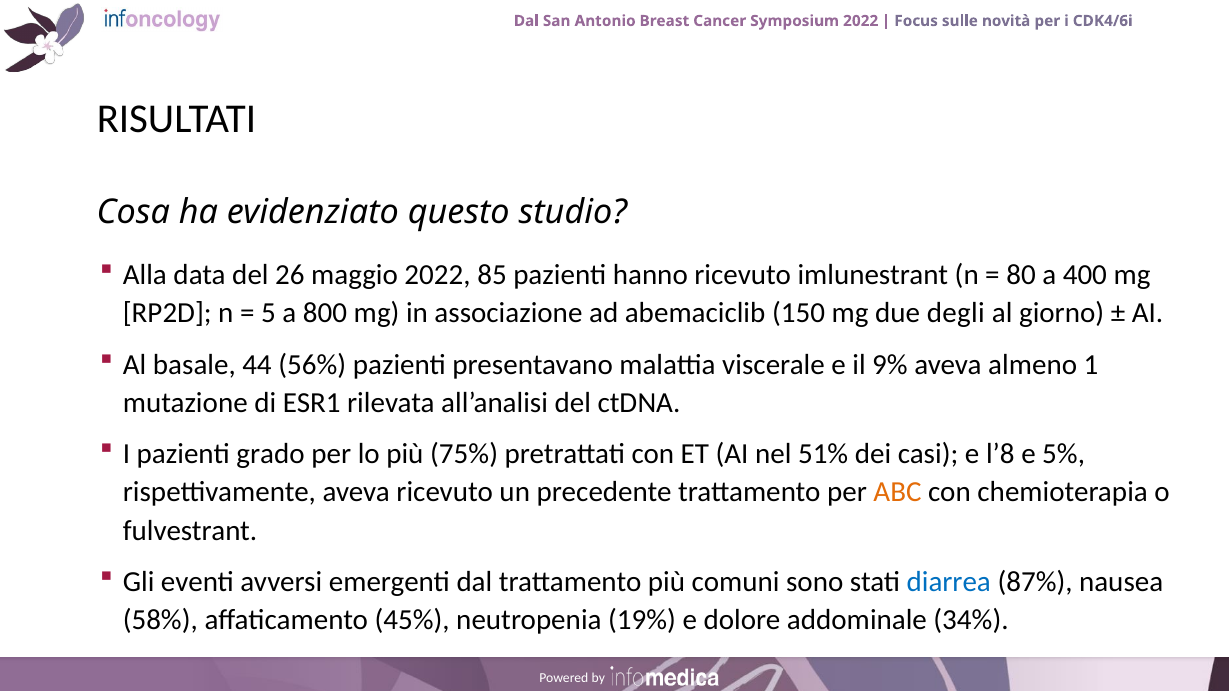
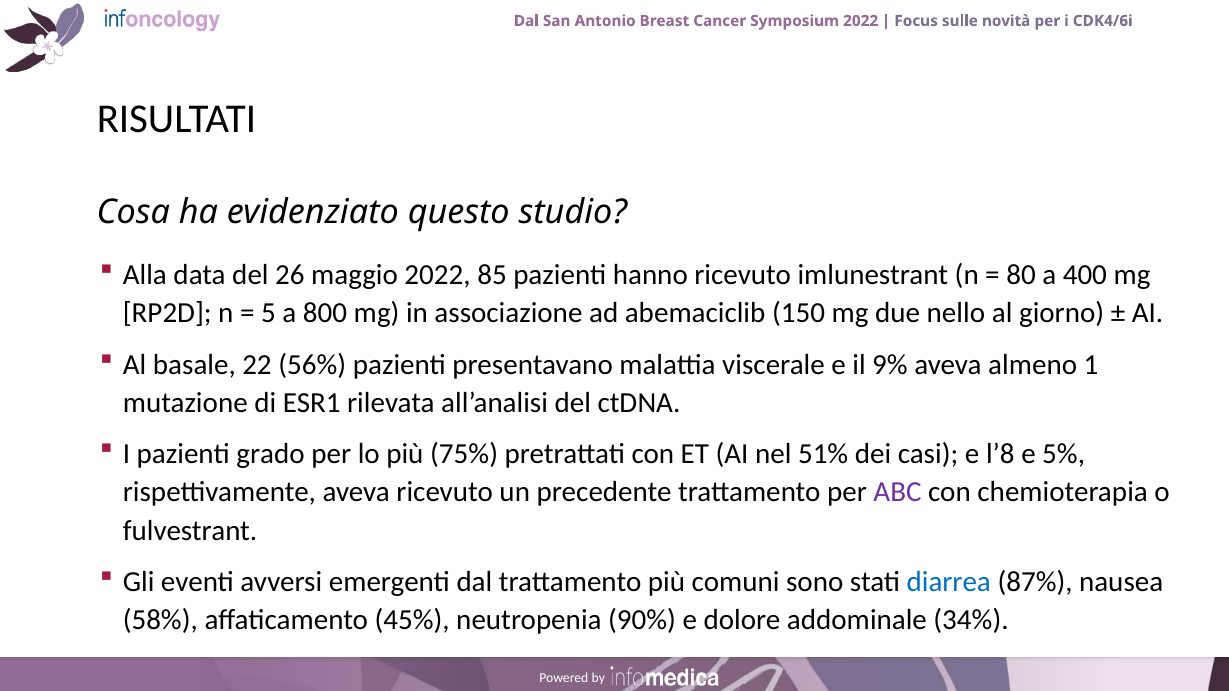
degli: degli -> nello (956, 314)
44: 44 -> 22 (257, 365)
ABC colour: orange -> purple (898, 492)
19%: 19% -> 90% (642, 620)
